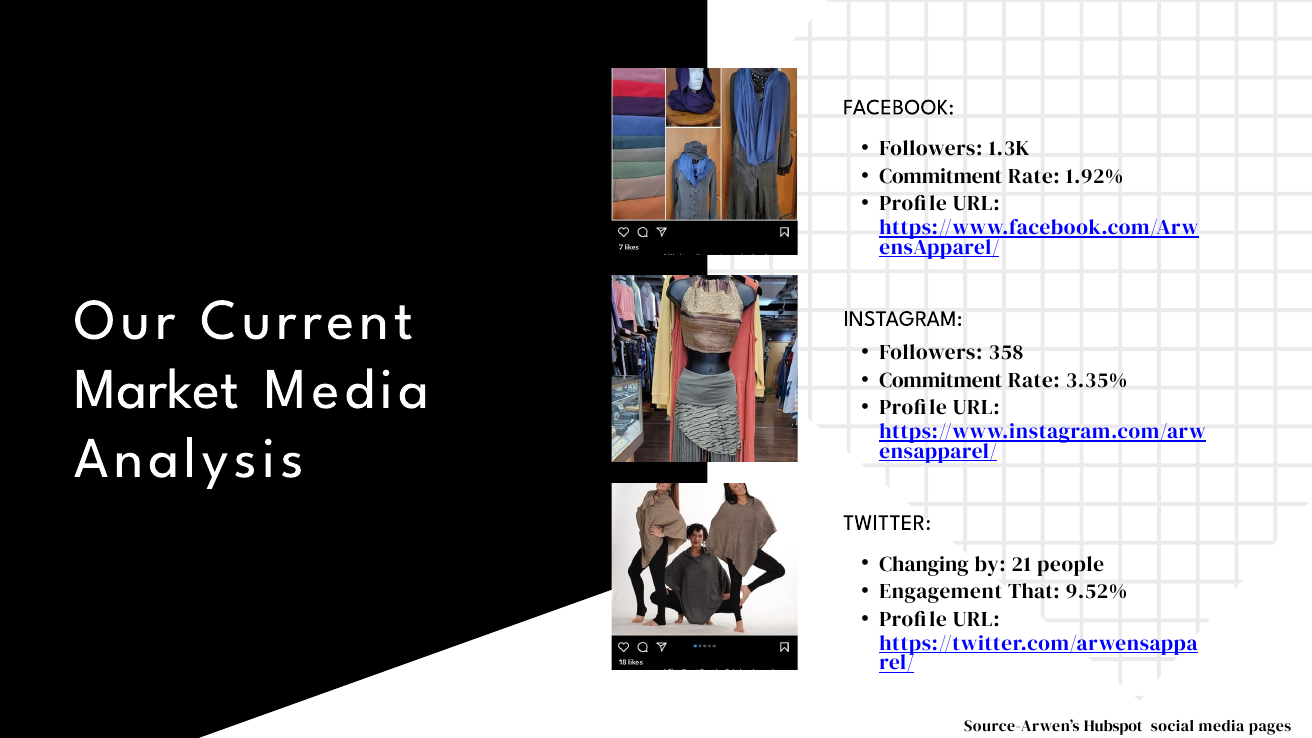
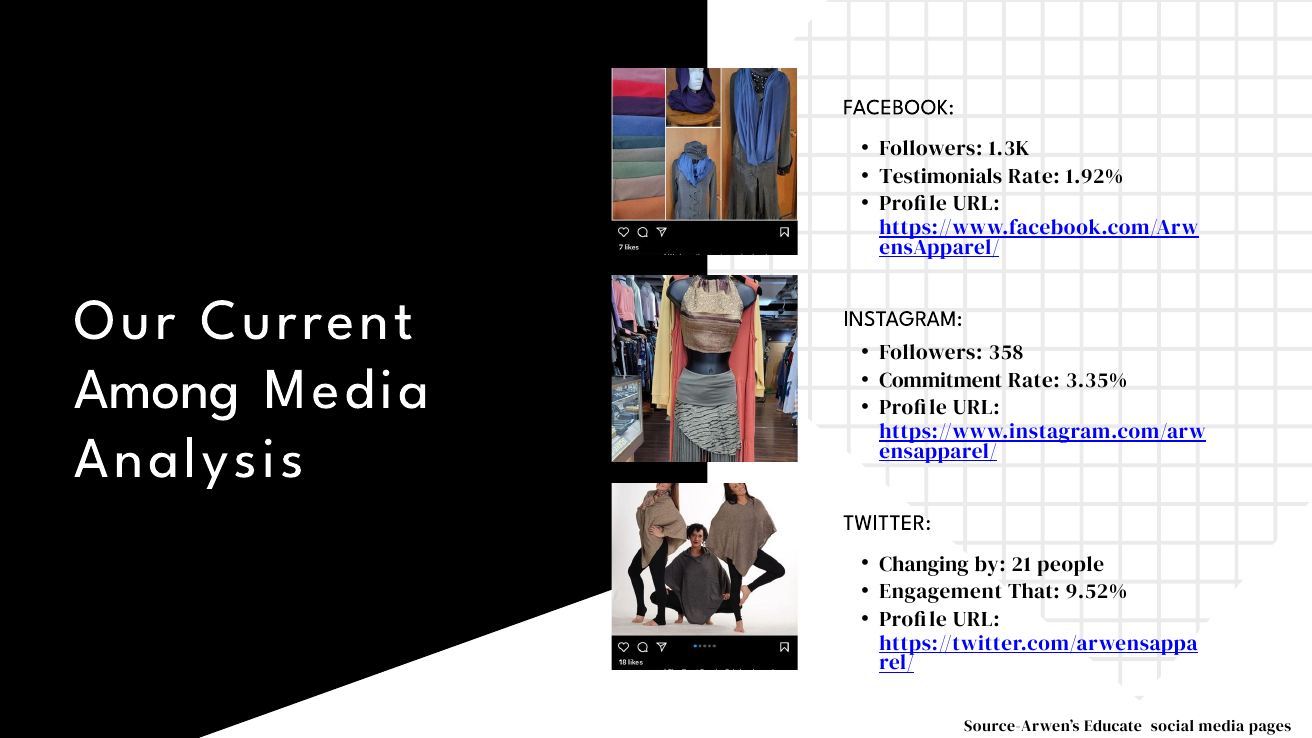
Commitment: Commitment -> Testimonials (941, 176)
Market: Market -> Among (157, 389)
Hubspot: Hubspot -> Educate (1113, 726)
